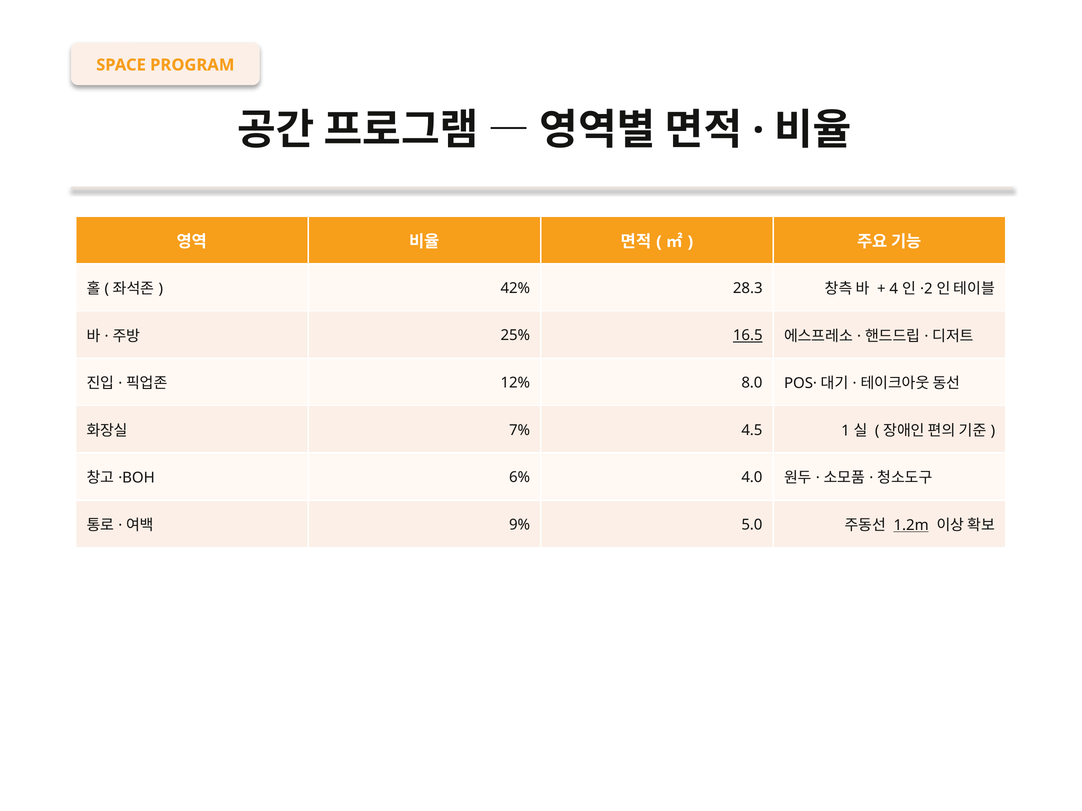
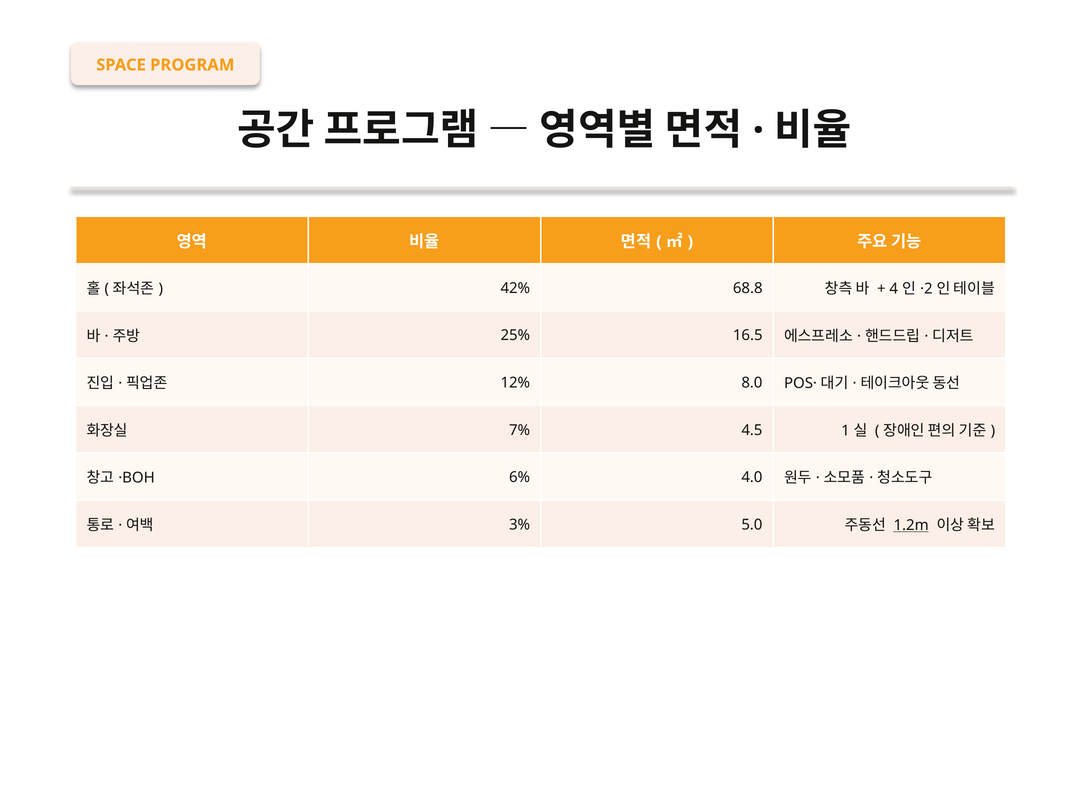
28.3: 28.3 -> 68.8 (748, 288)
16.5 underline: present -> none (748, 336)
9%: 9% -> 3% (520, 525)
